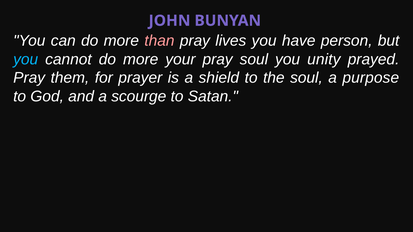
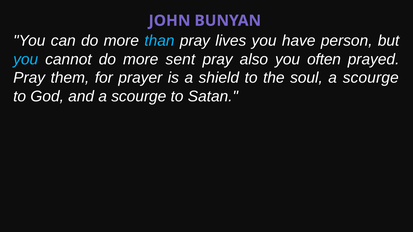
than colour: pink -> light blue (159, 41)
your: your -> sent (180, 59)
pray soul: soul -> also (254, 59)
unity: unity -> often (324, 59)
soul a purpose: purpose -> scourge (371, 78)
